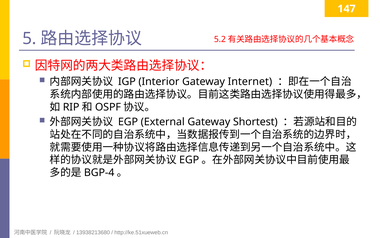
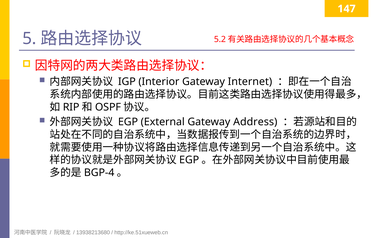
Shortest: Shortest -> Address (255, 122)
